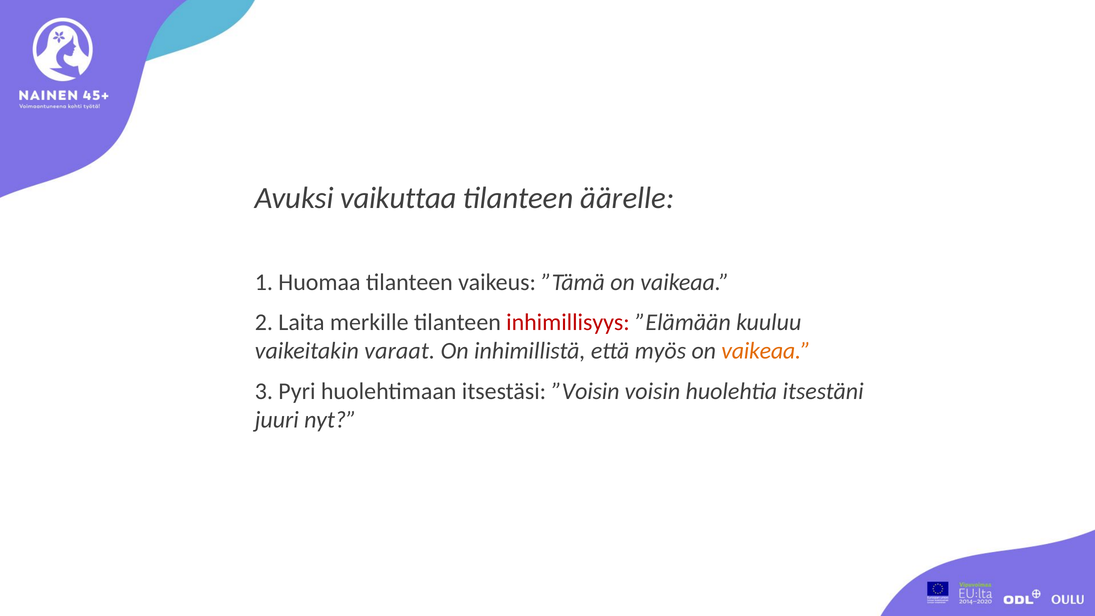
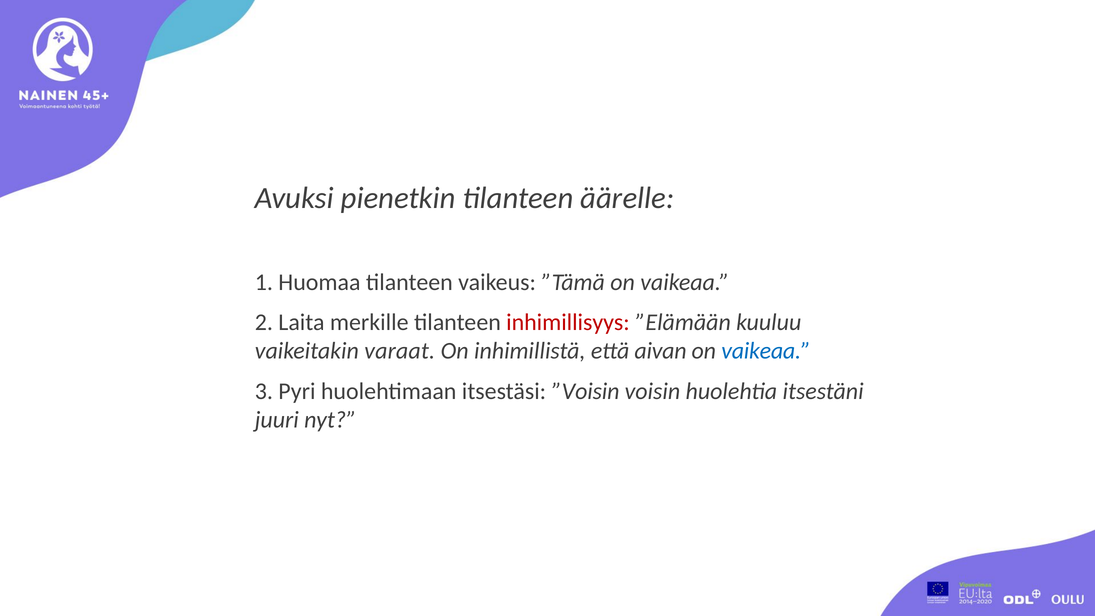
vaikuttaa: vaikuttaa -> pienetkin (398, 198)
myös: myös -> aivan (661, 351)
vaikeaa colour: orange -> blue (766, 351)
